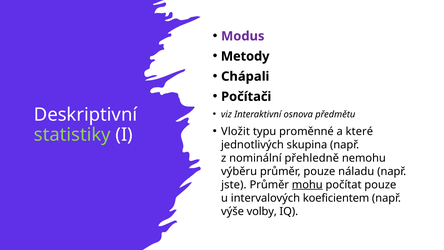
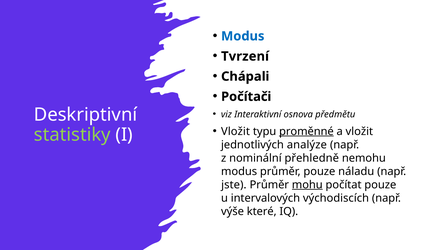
Modus colour: purple -> blue (243, 36)
Metody: Metody -> Tvrzení (245, 56)
proměnné underline: none -> present (306, 131)
a které: které -> vložit (359, 131)
skupina: skupina -> analýze (307, 145)
výběru: výběru -> modus (239, 171)
koeficientem: koeficientem -> východiscích (336, 198)
volby: volby -> které (262, 211)
